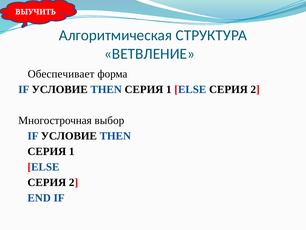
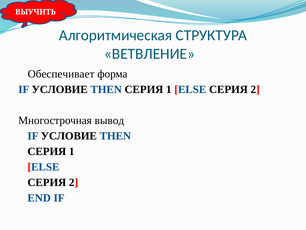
выбор: выбор -> вывод (109, 120)
